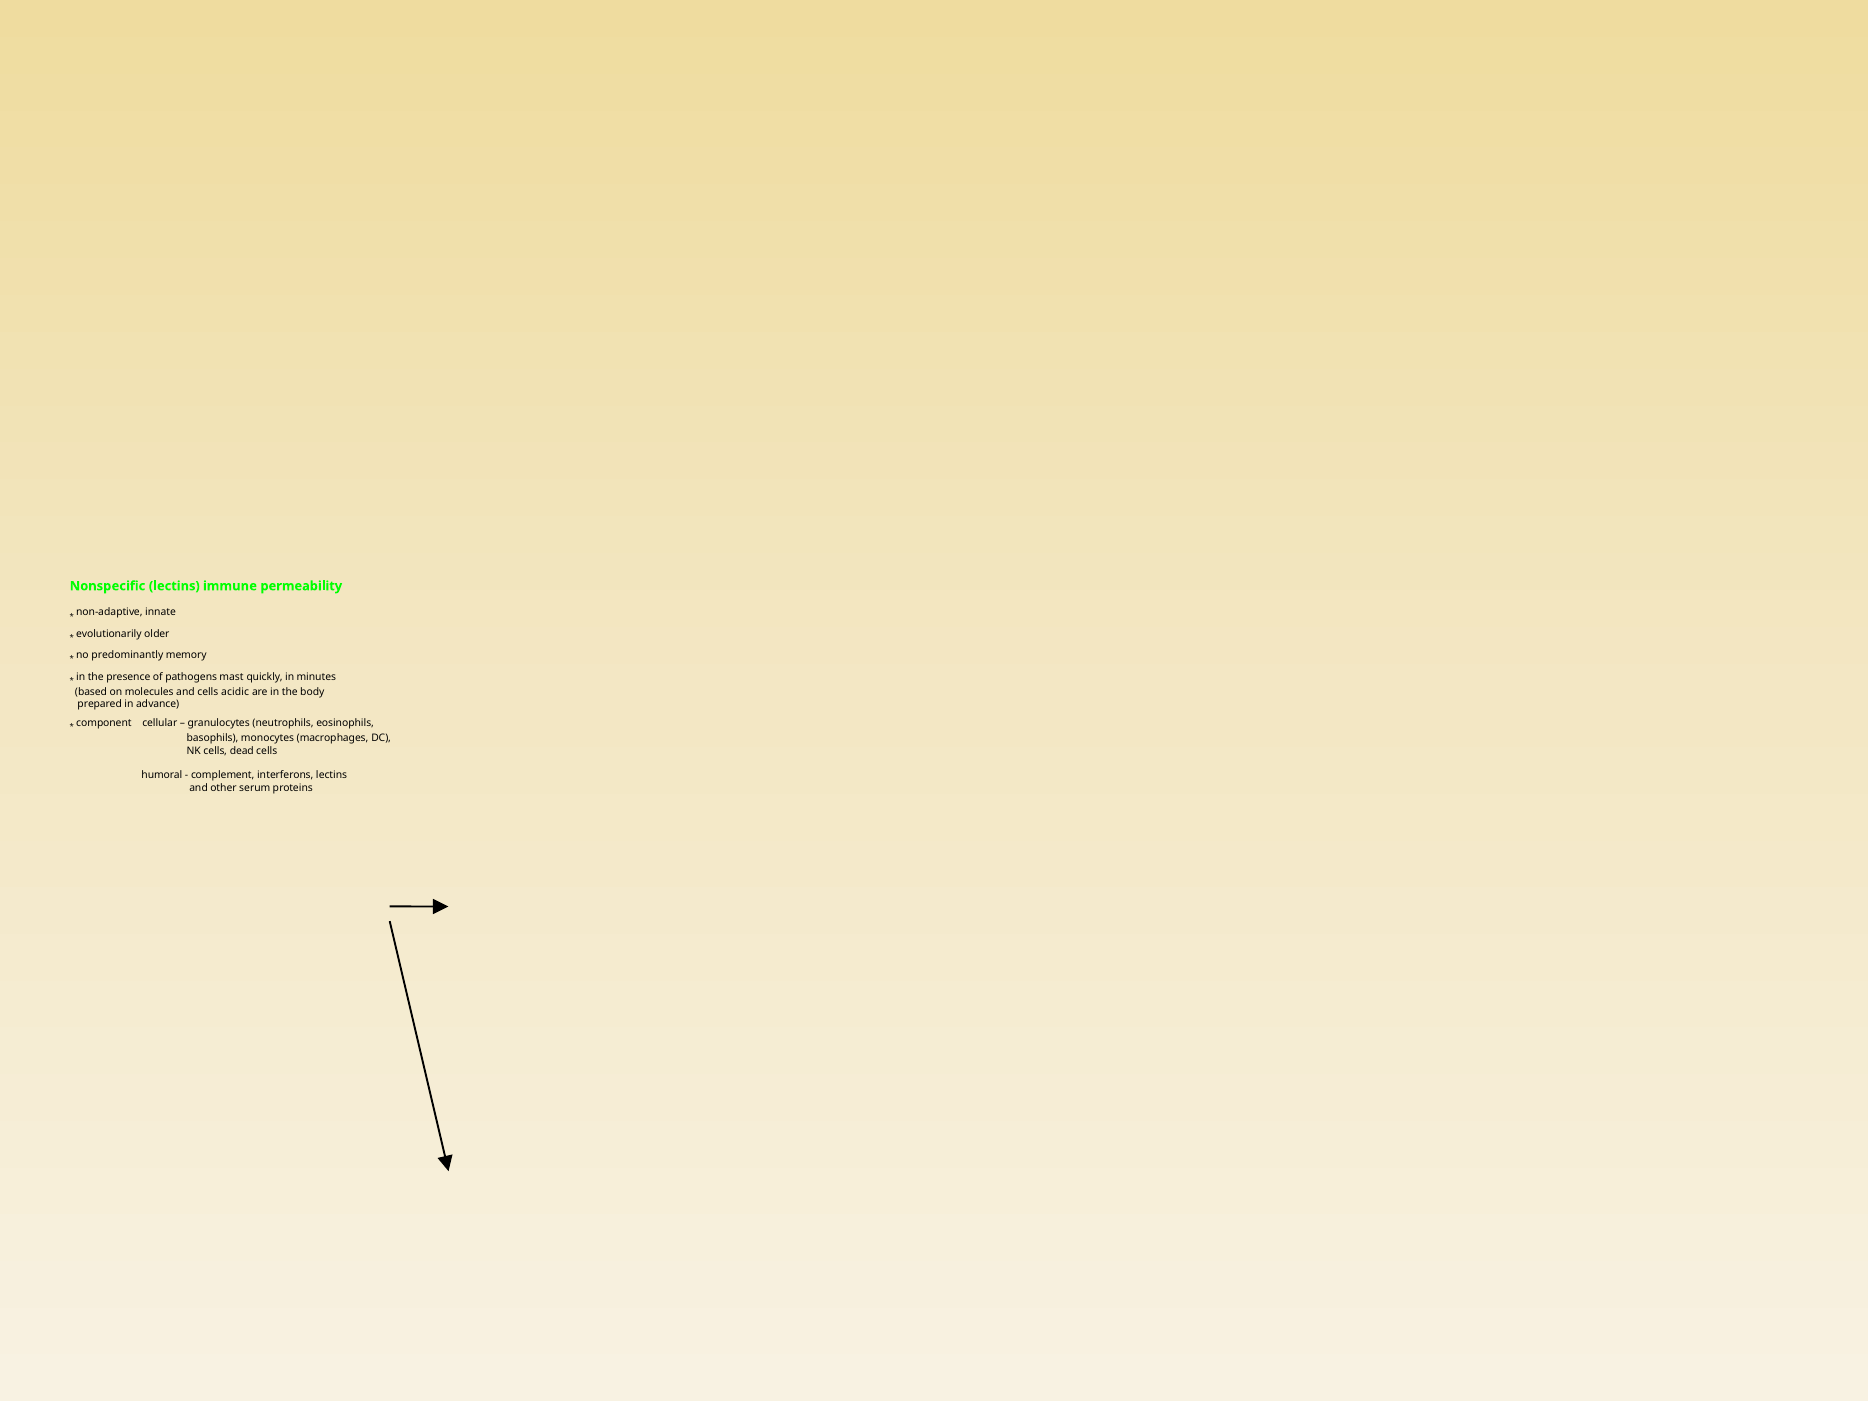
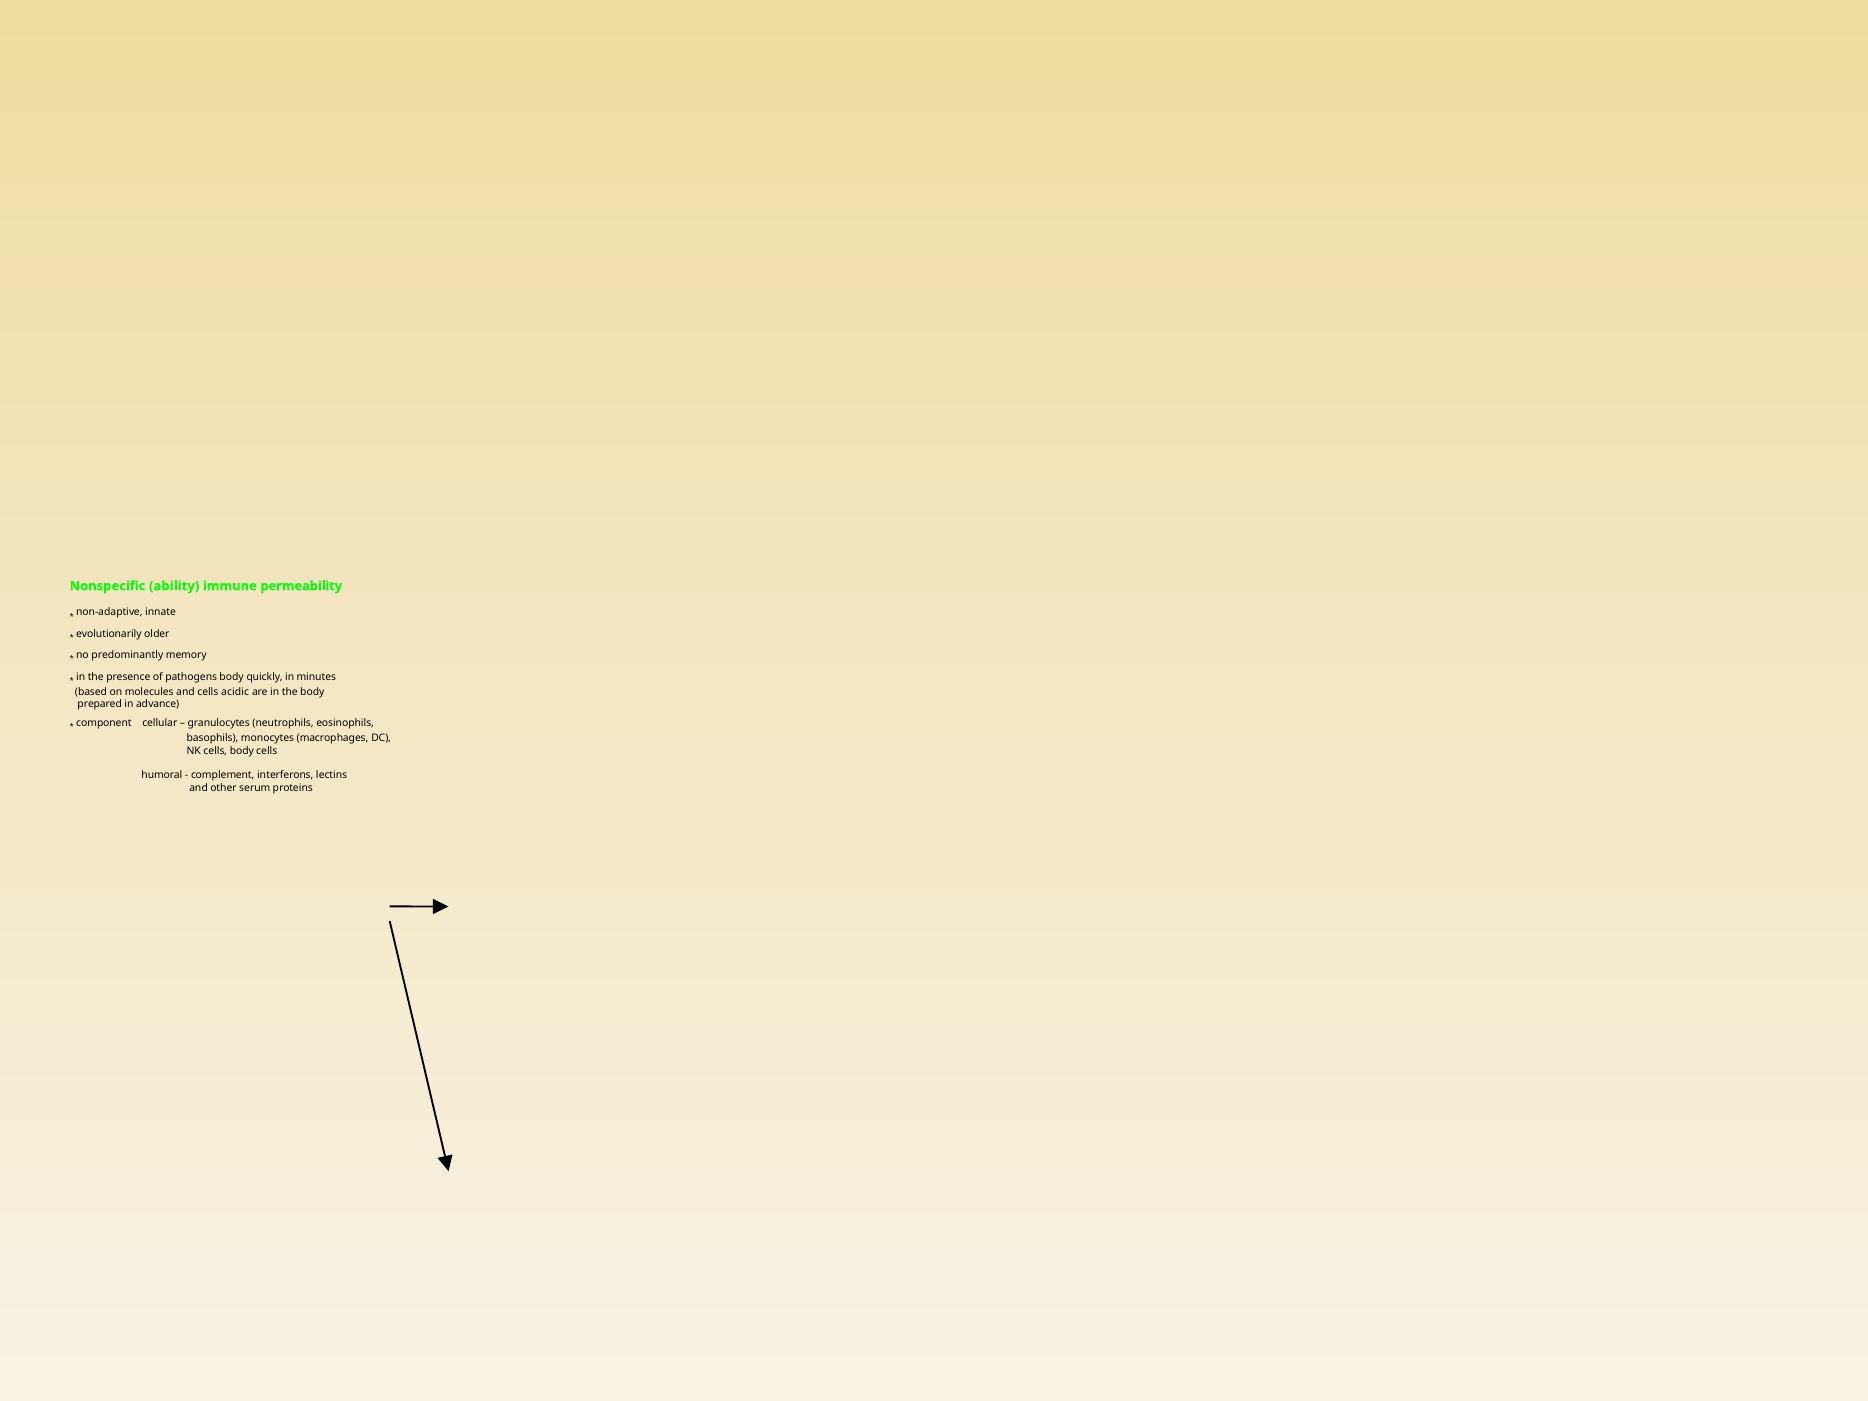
Nonspecific lectins: lectins -> ability (174, 586)
pathogens mast: mast -> body (232, 677)
cells dead: dead -> body (242, 751)
